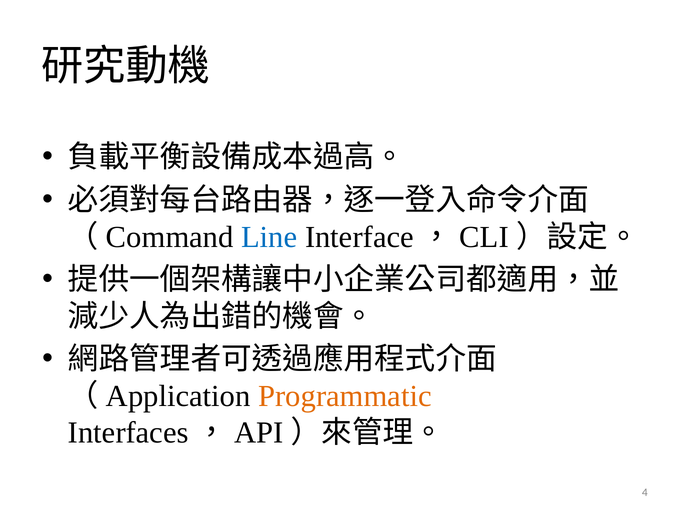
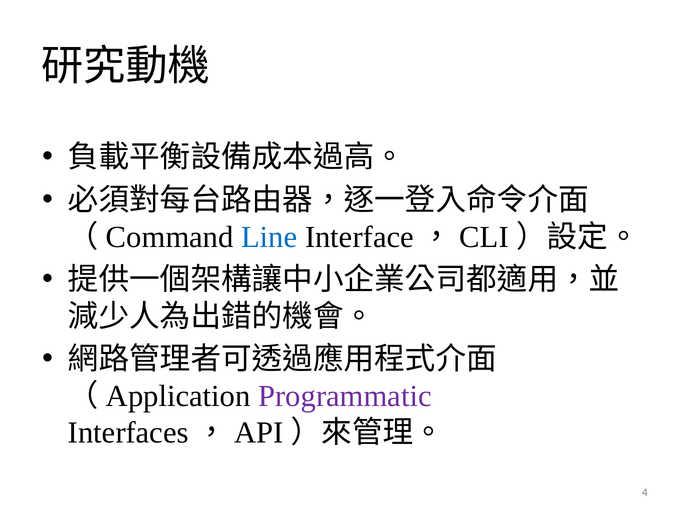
Programmatic colour: orange -> purple (345, 397)
